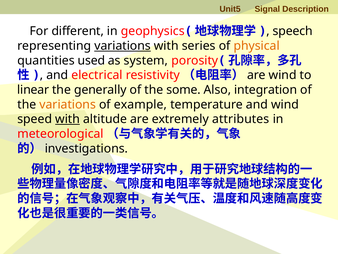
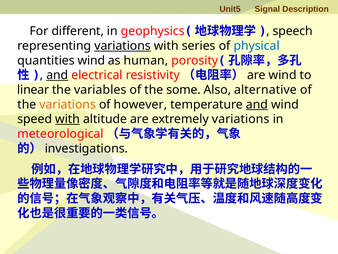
physical colour: orange -> blue (257, 46)
quantities used: used -> wind (91, 60)
system: system -> human (146, 60)
and underline: none -> present (57, 75)
generally: generally -> variables (100, 90)
integration: integration -> alternative (266, 90)
example: example -> however (140, 104)
and underline: none -> present (257, 104)
extremely attributes: attributes -> variations (241, 119)
